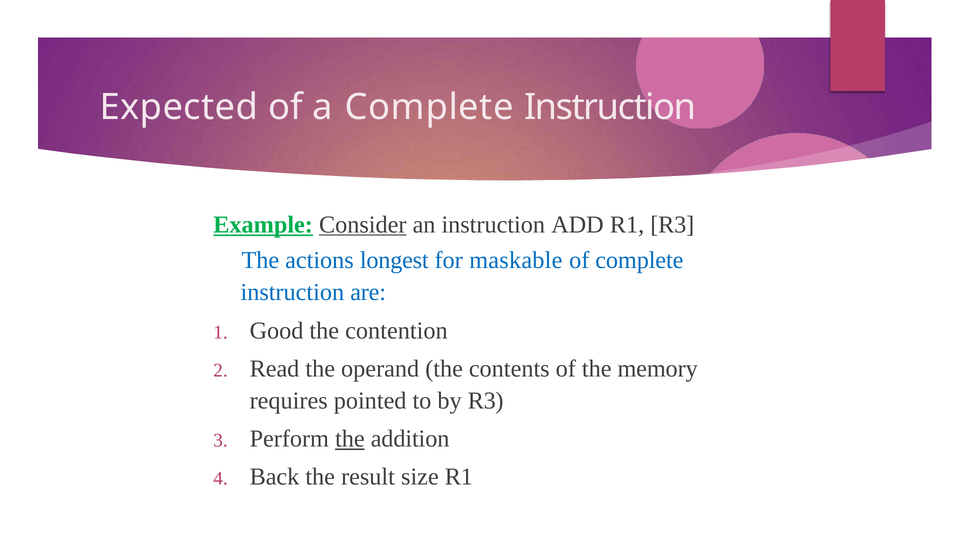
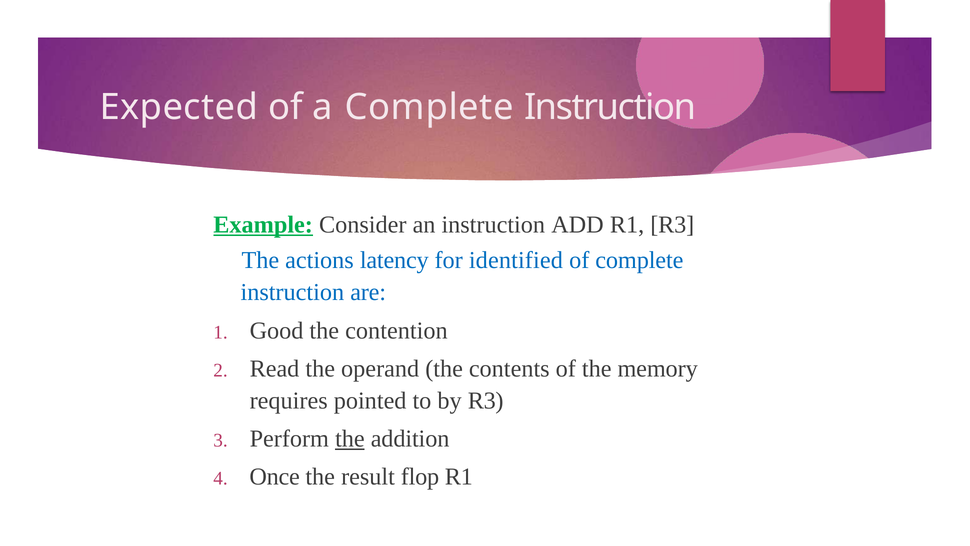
Consider underline: present -> none (363, 224)
longest: longest -> latency (394, 260)
maskable: maskable -> identified (516, 260)
Back: Back -> Once (275, 476)
size: size -> flop (420, 476)
